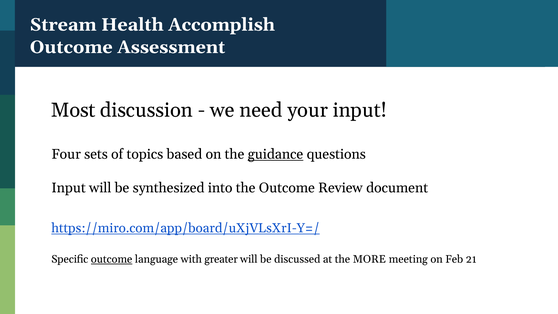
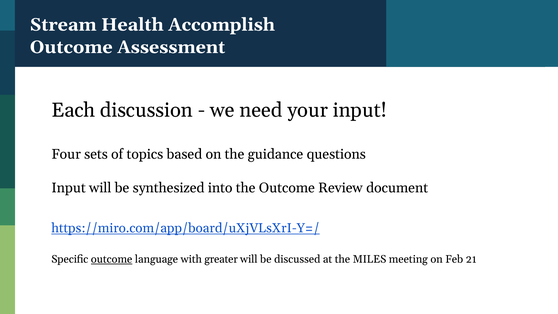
Most: Most -> Each (73, 110)
guidance underline: present -> none (275, 154)
MORE: MORE -> MILES (370, 259)
